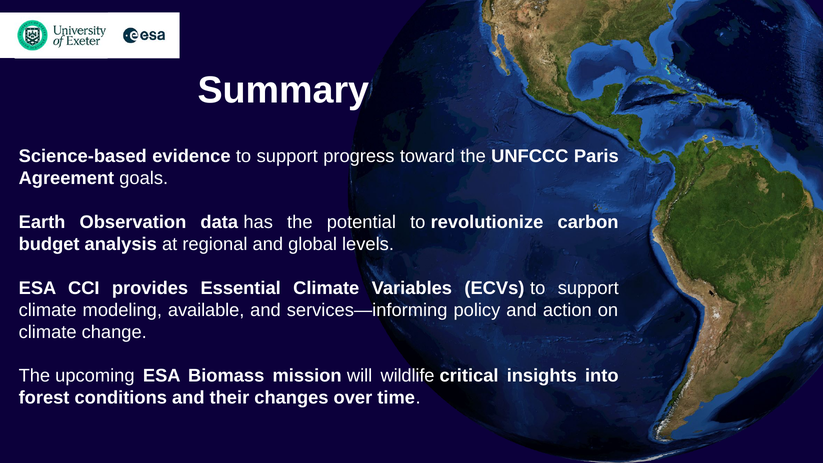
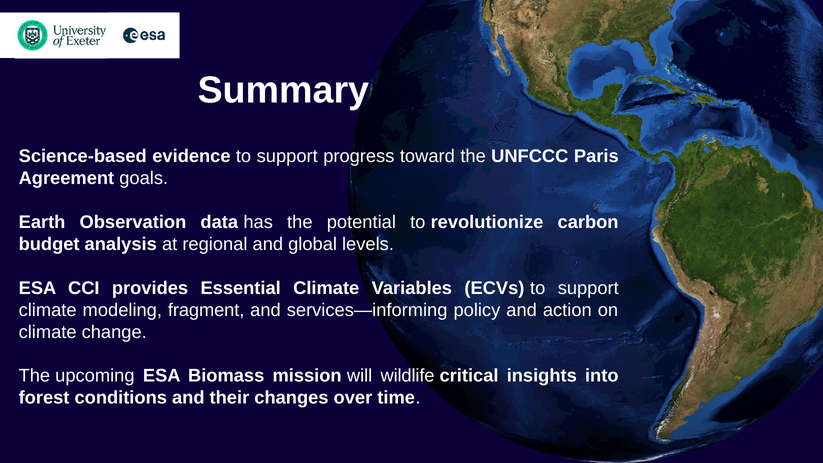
available: available -> fragment (206, 310)
